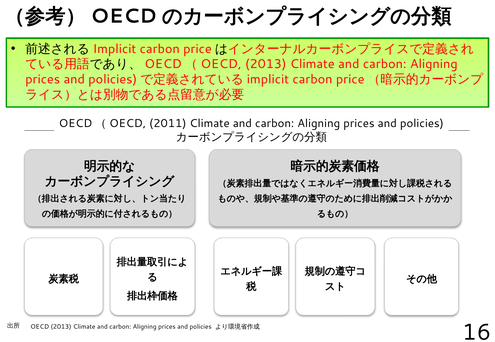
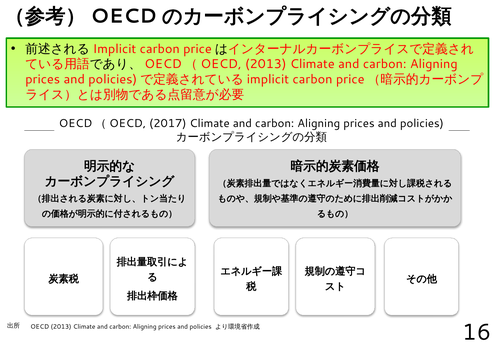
2011: 2011 -> 2017 (168, 124)
